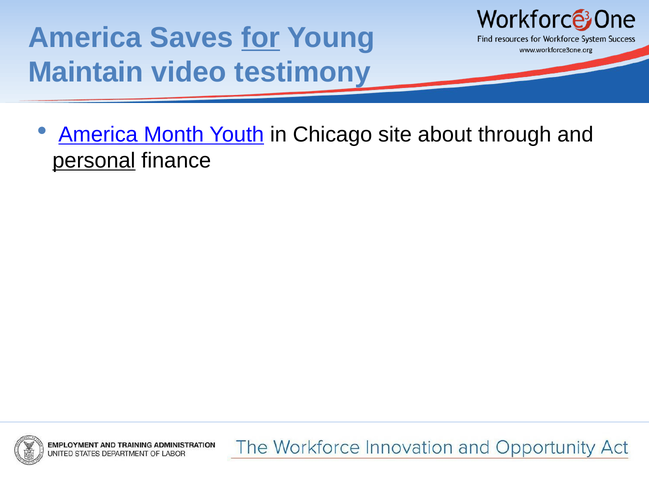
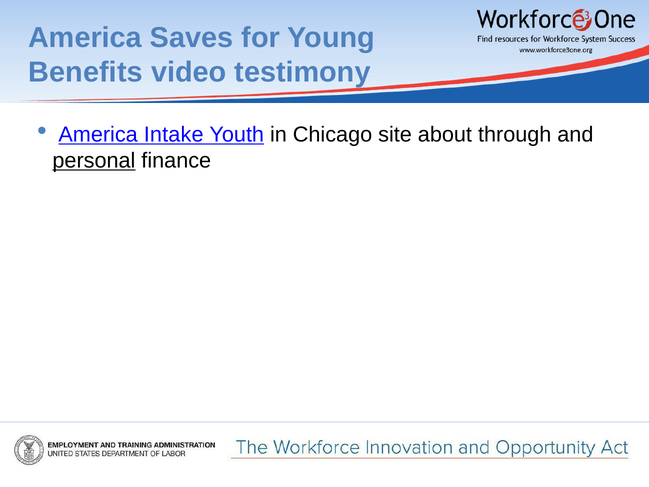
for underline: present -> none (261, 38)
Maintain: Maintain -> Benefits (86, 72)
Month: Month -> Intake (174, 135)
